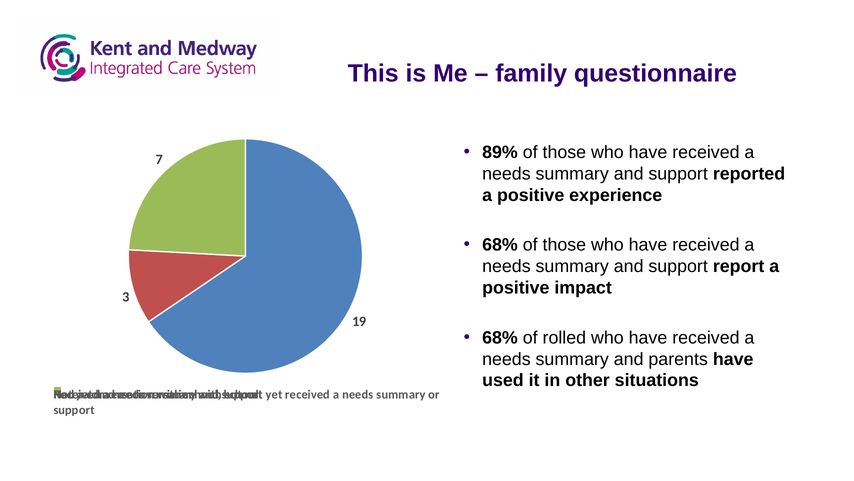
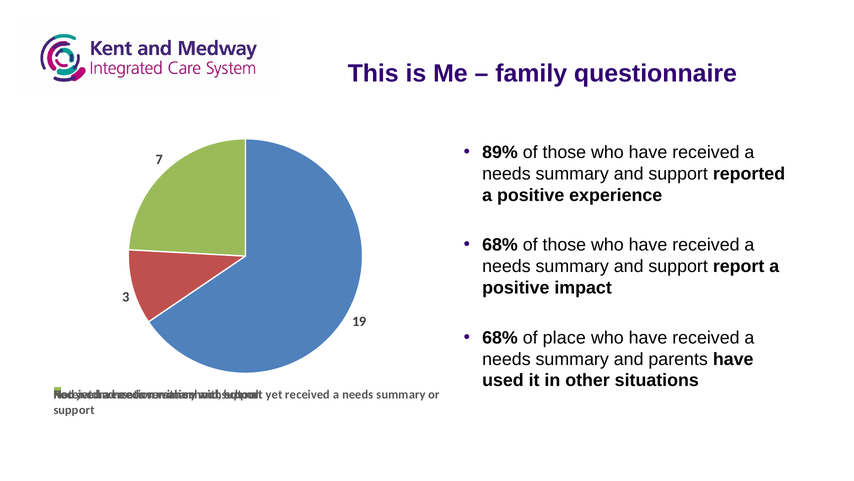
rolled: rolled -> place (564, 337)
